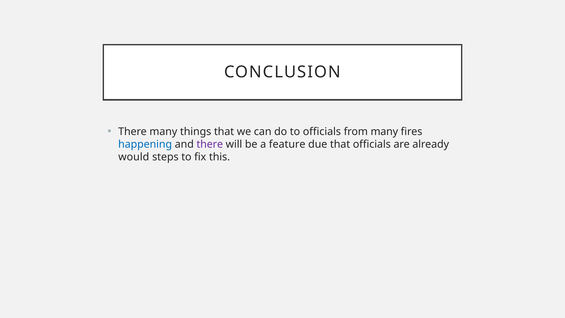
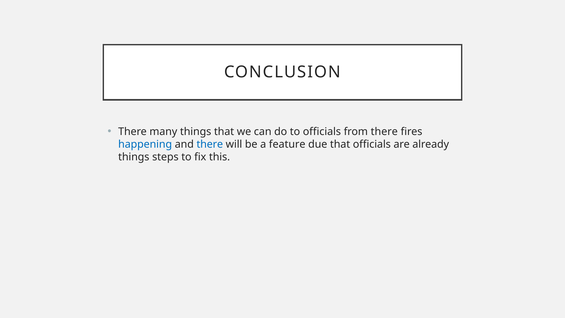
from many: many -> there (384, 131)
there colour: purple -> blue (210, 144)
would: would -> things (134, 157)
